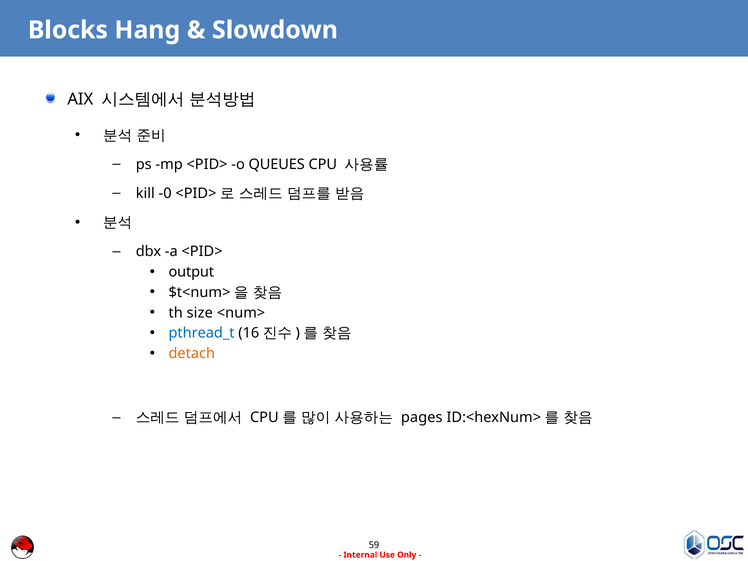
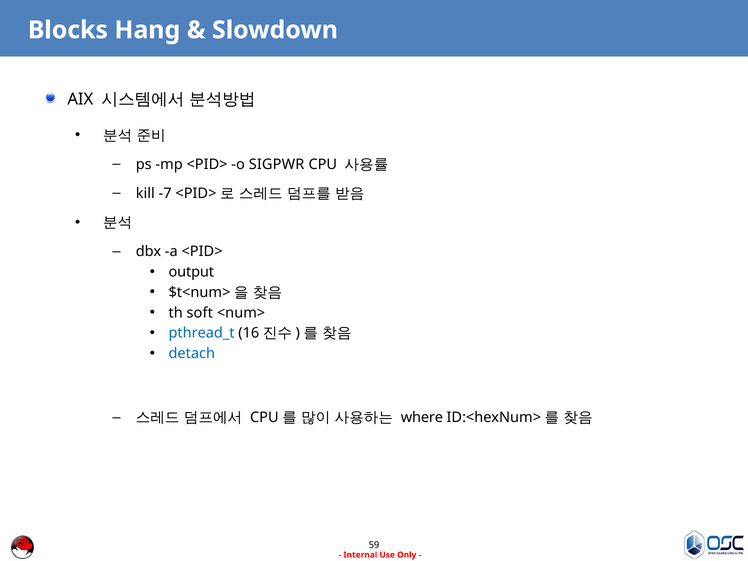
QUEUES: QUEUES -> SIGPWR (277, 164)
-0: -0 -> -7 (165, 193)
size: size -> soft (200, 313)
detach colour: orange -> blue (192, 354)
pages: pages -> where (422, 417)
